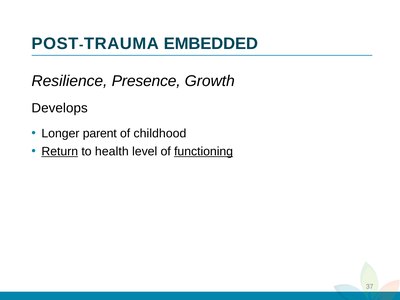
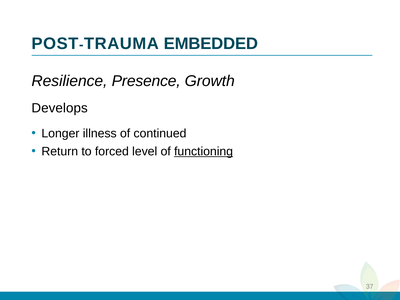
parent: parent -> illness (100, 133)
childhood: childhood -> continued (160, 133)
Return underline: present -> none (60, 151)
health: health -> forced (112, 151)
